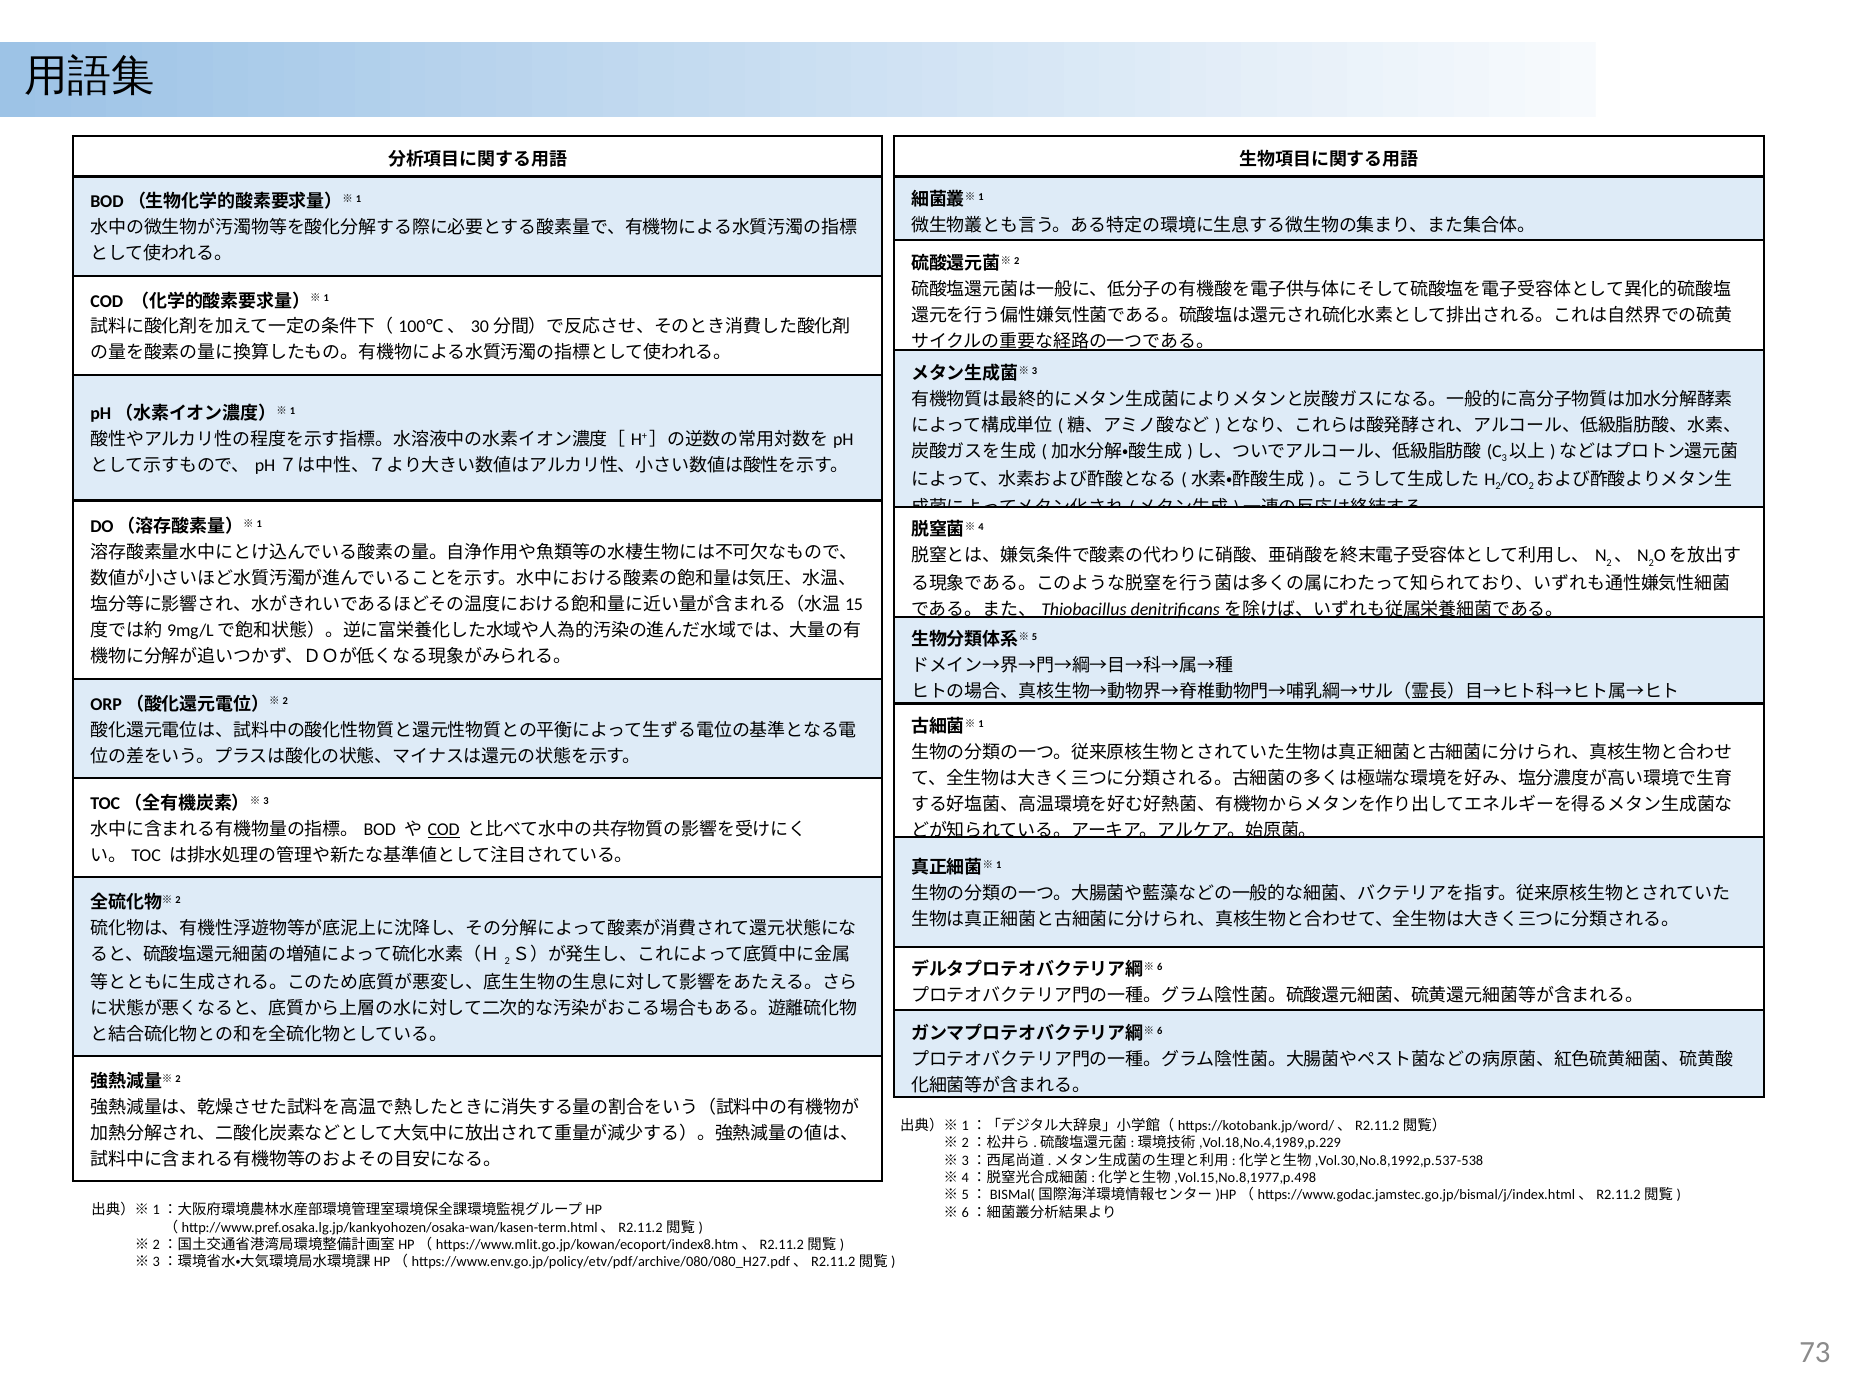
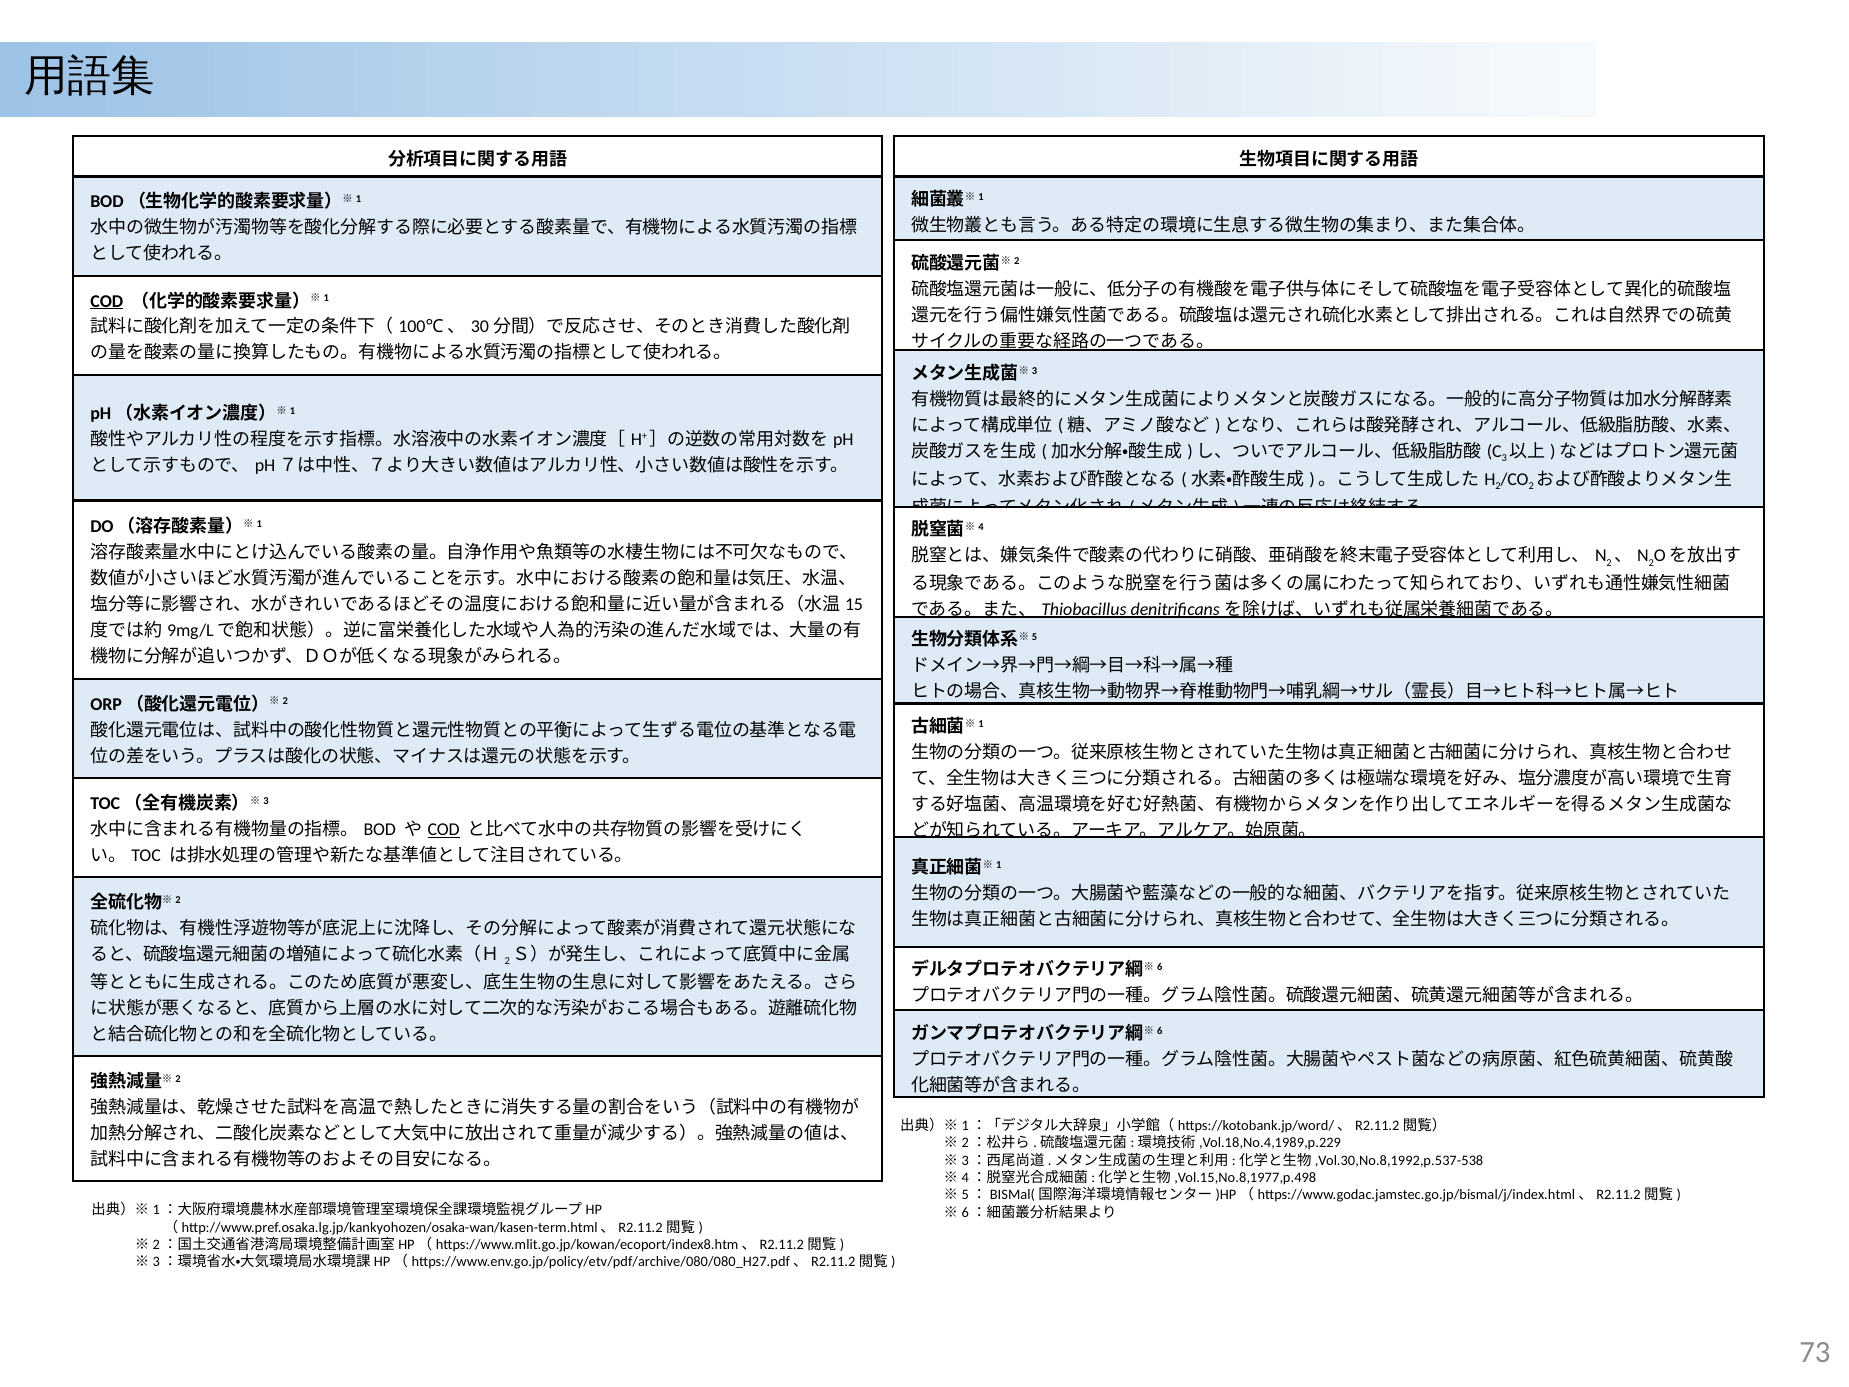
COD underline: none -> present (107, 301)
